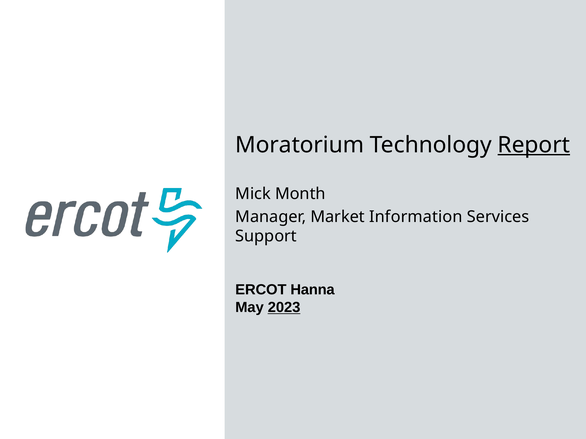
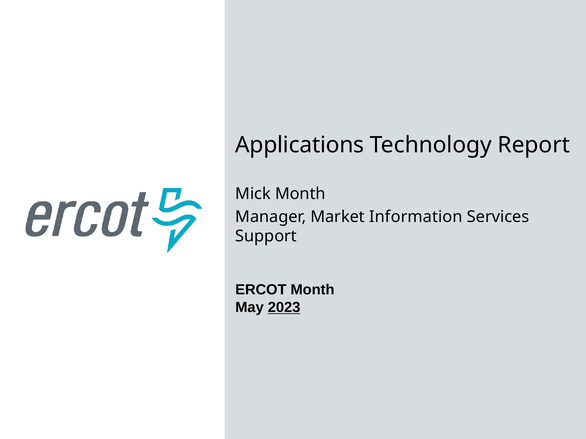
Moratorium: Moratorium -> Applications (300, 145)
Report underline: present -> none (534, 145)
ERCOT Hanna: Hanna -> Month (312, 290)
